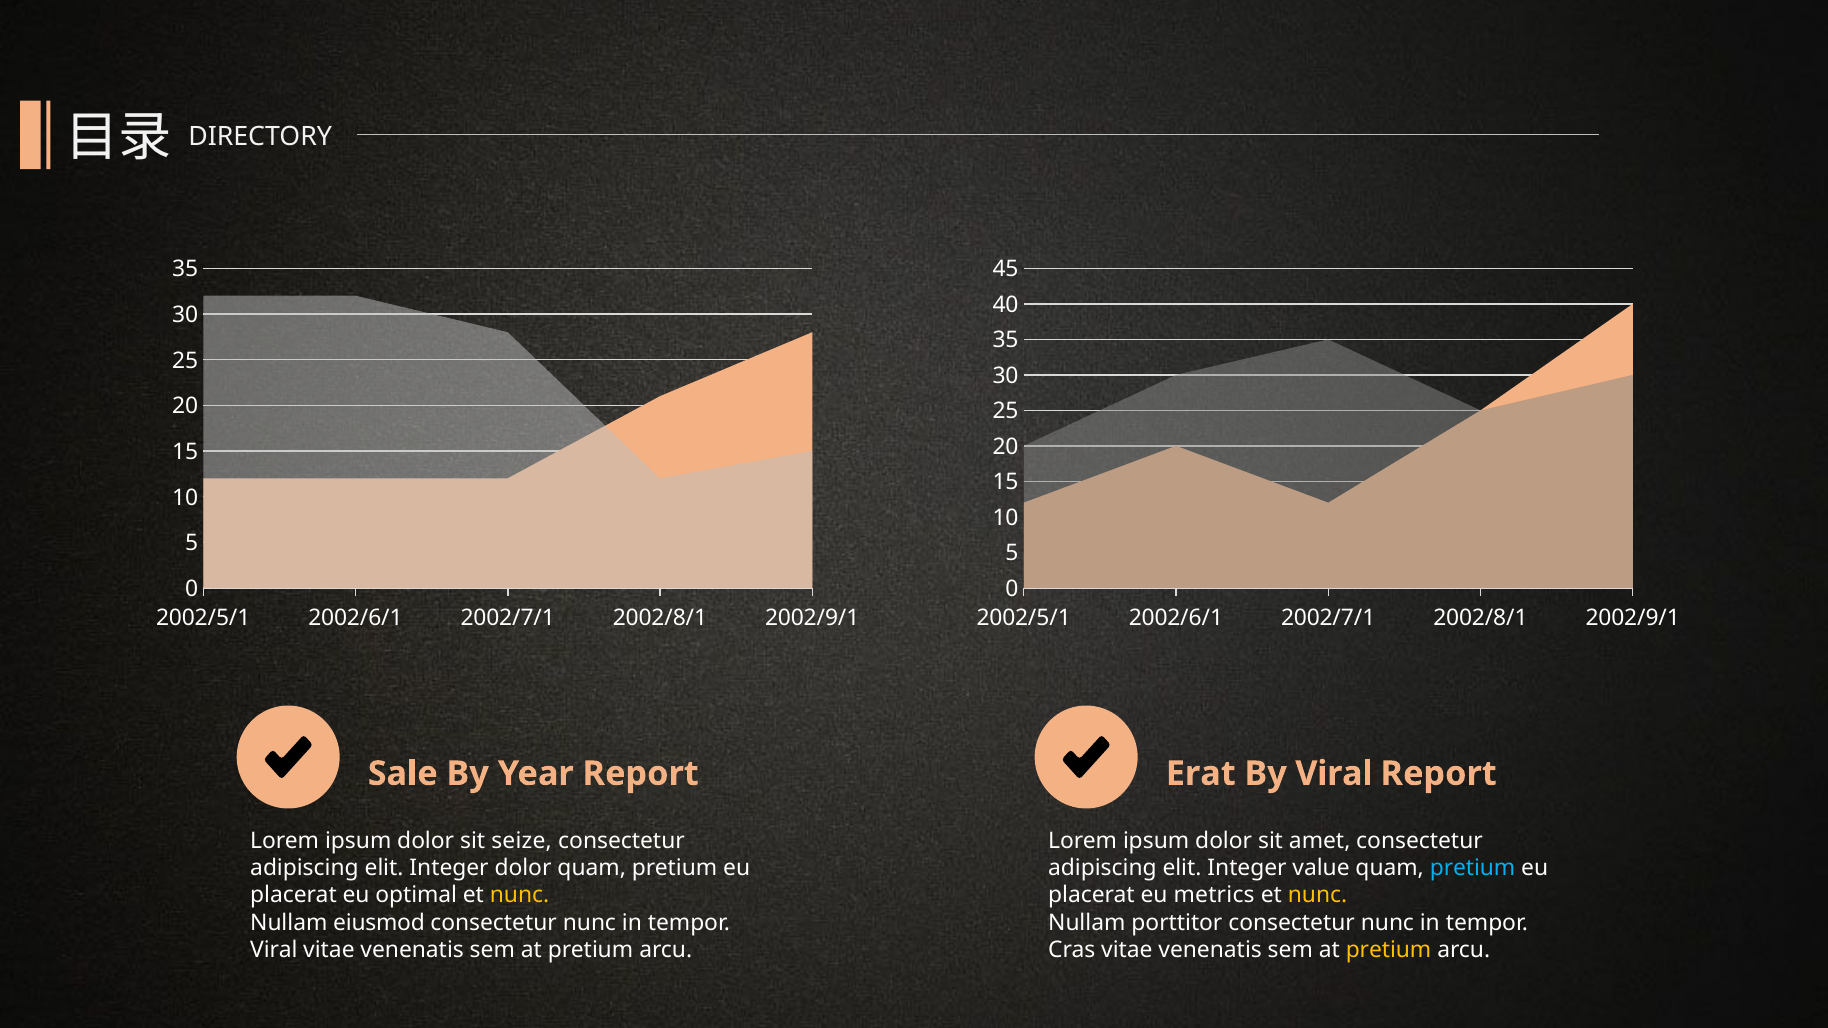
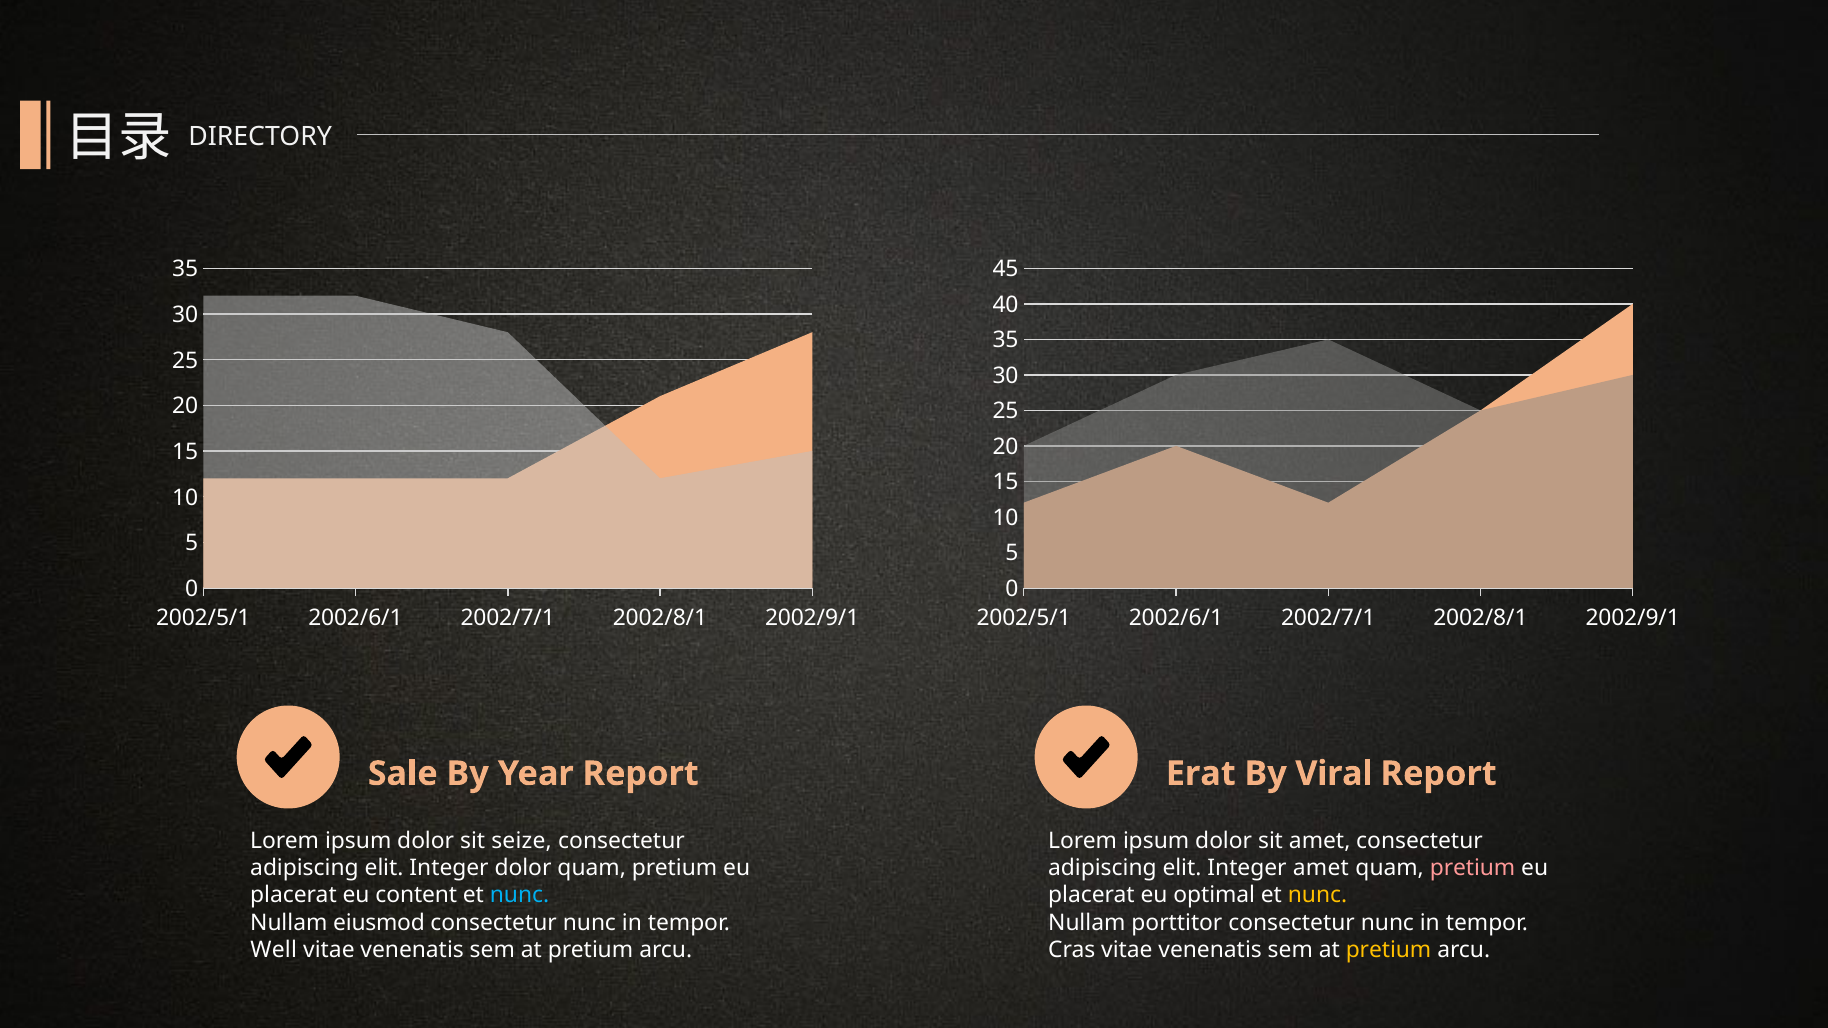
Integer value: value -> amet (1321, 868)
pretium colour: light blue -> pink (1473, 868)
optimal: optimal -> content (416, 896)
nunc colour: yellow -> light blue (520, 896)
metrics: metrics -> optimal (1214, 896)
Viral: Viral -> Well (274, 950)
